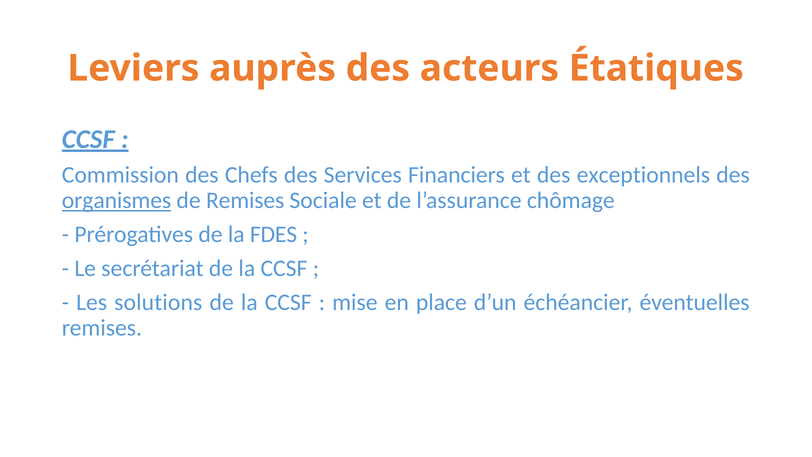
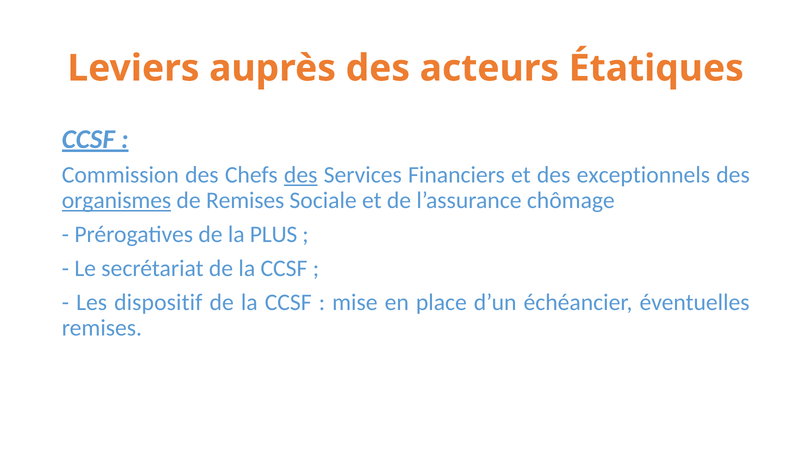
des underline: none -> present (301, 175)
FDES: FDES -> PLUS (274, 234)
solutions: solutions -> dispositif (158, 302)
